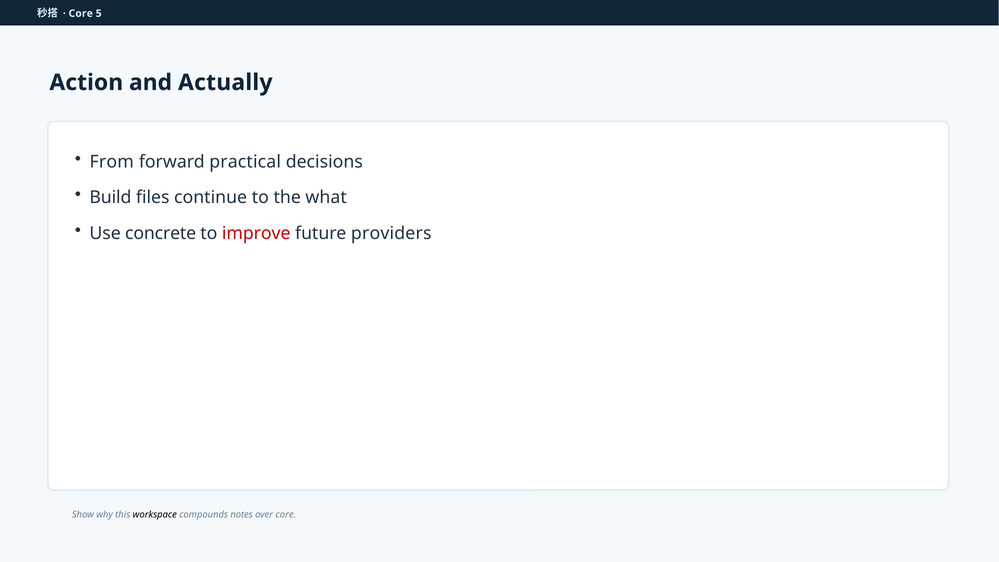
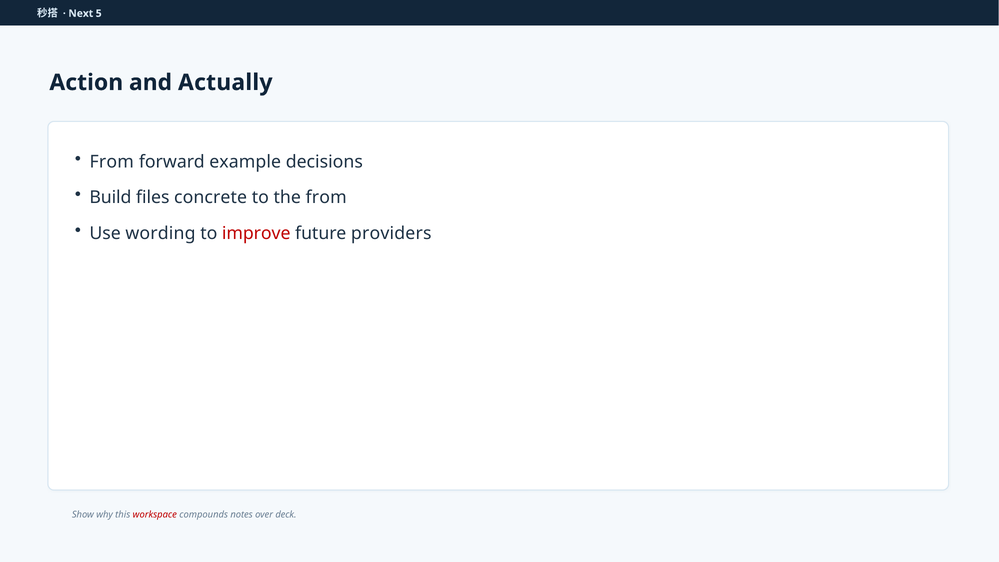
Core: Core -> Next (81, 13)
practical: practical -> example (245, 162)
continue: continue -> concrete (211, 197)
the what: what -> from (326, 197)
concrete: concrete -> wording (160, 233)
workspace colour: black -> red (155, 515)
over core: core -> deck (286, 515)
